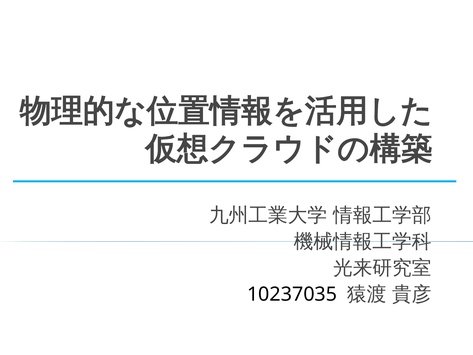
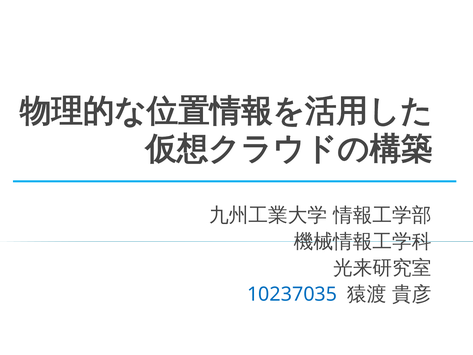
10237035 colour: black -> blue (292, 294)
